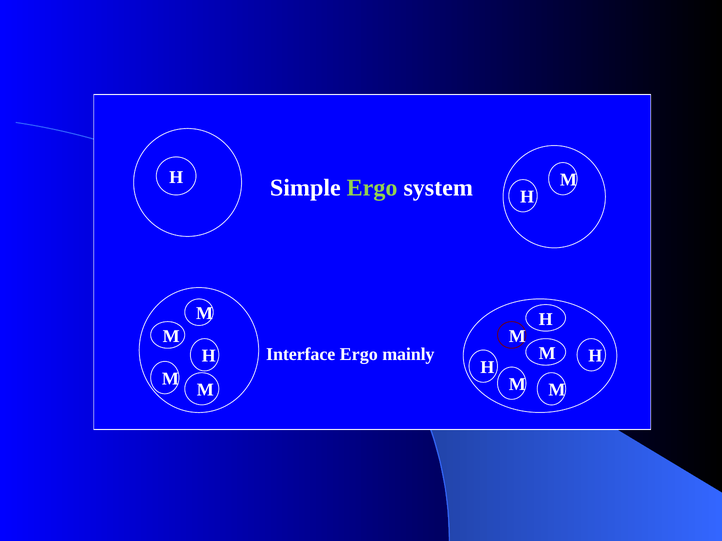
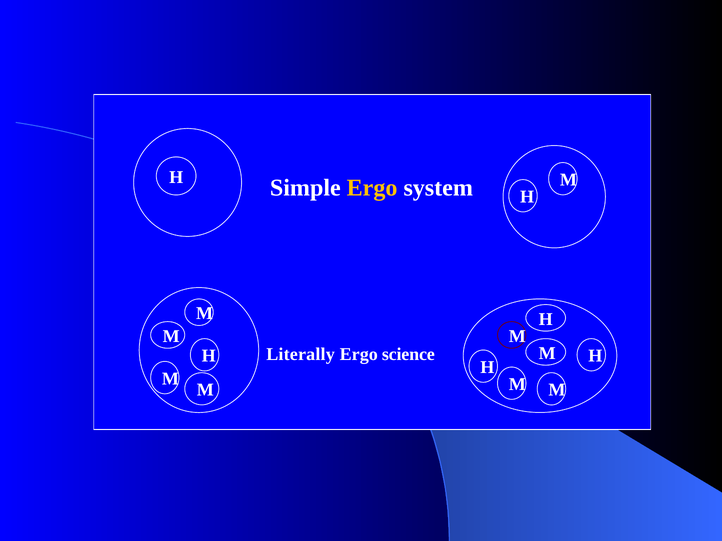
Ergo colour: light green -> yellow (372, 188)
Interface: Interface -> Literally (301, 355)
mainly: mainly -> science (408, 355)
